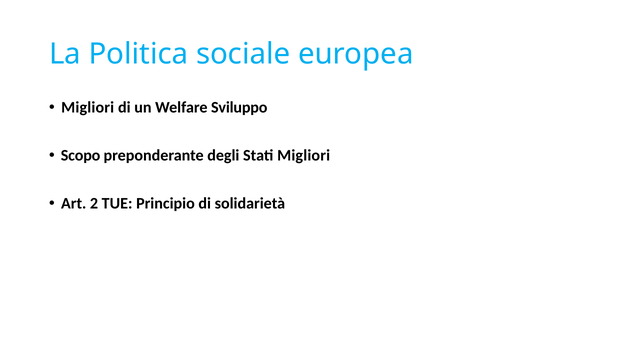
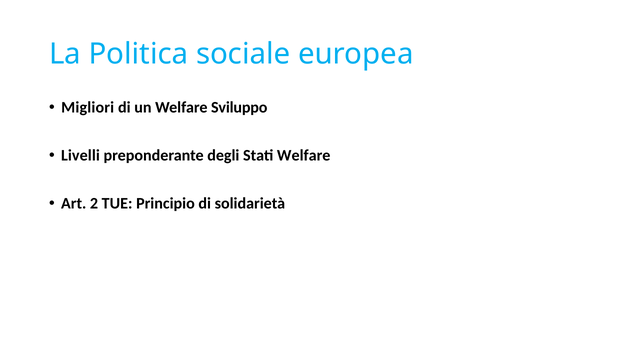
Scopo: Scopo -> Livelli (80, 155)
Stati Migliori: Migliori -> Welfare (304, 155)
